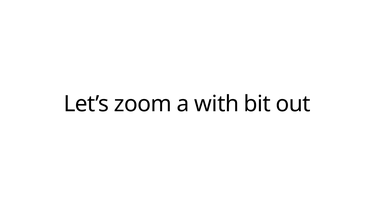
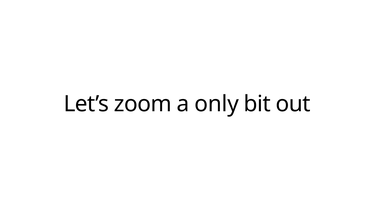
with: with -> only (217, 104)
